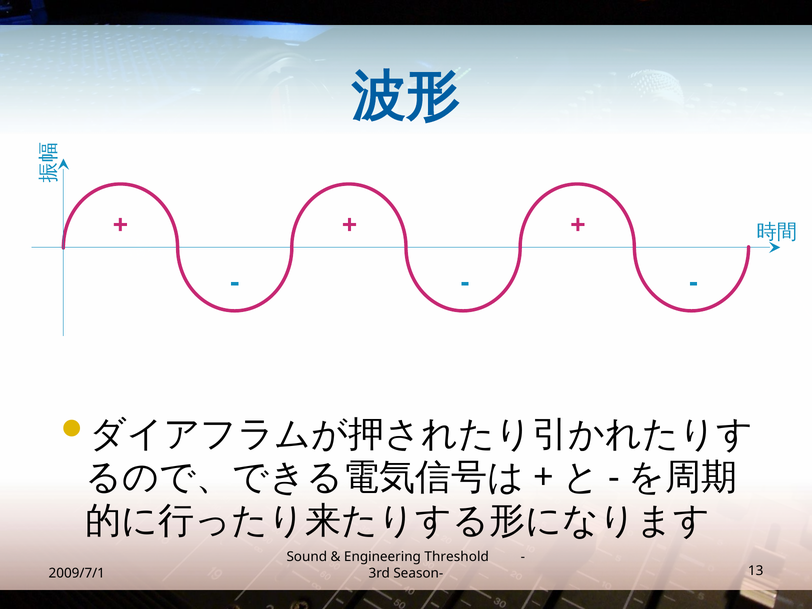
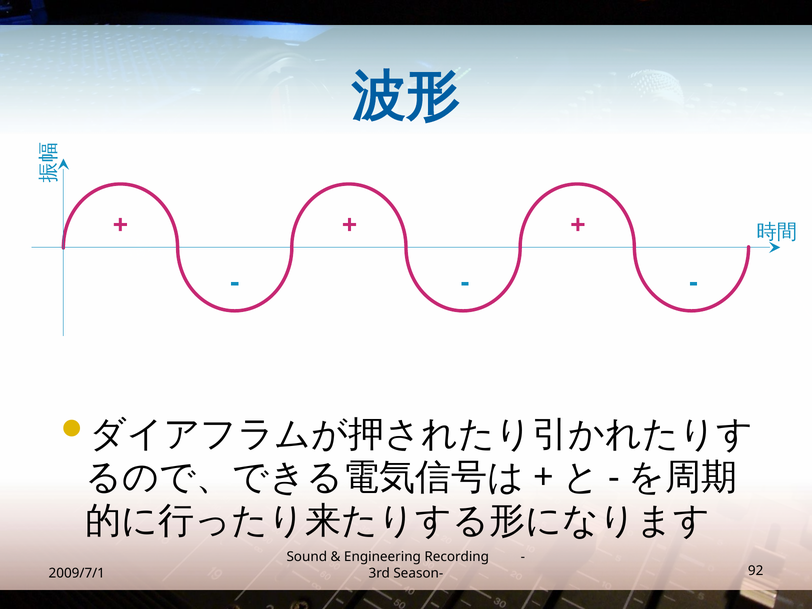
Threshold: Threshold -> Recording (457, 557)
13: 13 -> 92 (756, 571)
